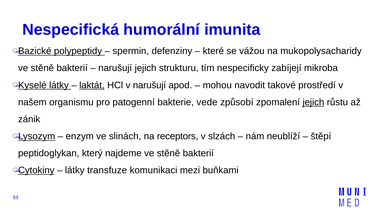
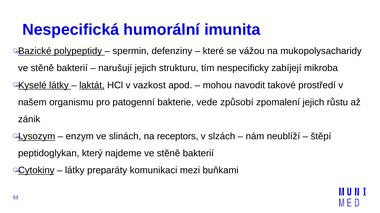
v narušují: narušují -> vazkost (149, 85)
jejich underline: present -> none (313, 103)
transfuze: transfuze -> preparáty (107, 171)
